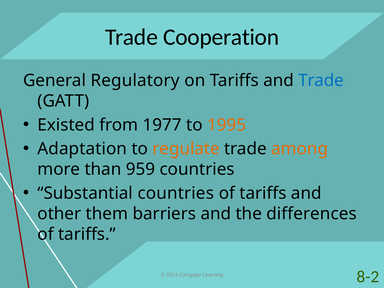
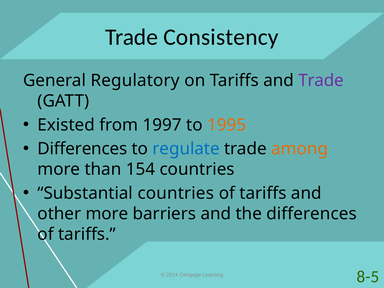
Cooperation: Cooperation -> Consistency (221, 37)
Trade colour: blue -> purple (321, 81)
1977: 1977 -> 1997 (162, 125)
Adaptation: Adaptation -> Differences (82, 149)
regulate colour: orange -> blue (186, 149)
959: 959 -> 154 (140, 169)
other them: them -> more (107, 214)
8-2: 8-2 -> 8-5 (368, 277)
